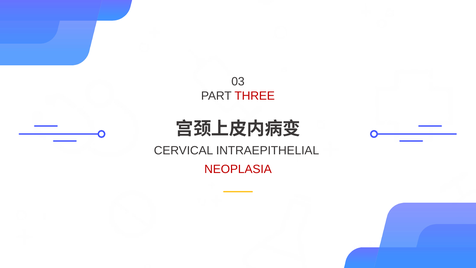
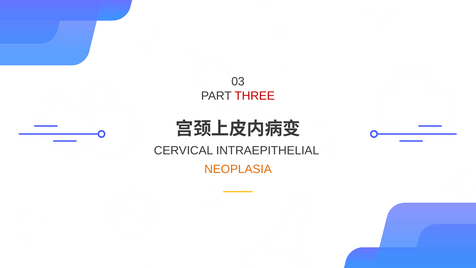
NEOPLASIA colour: red -> orange (238, 169)
